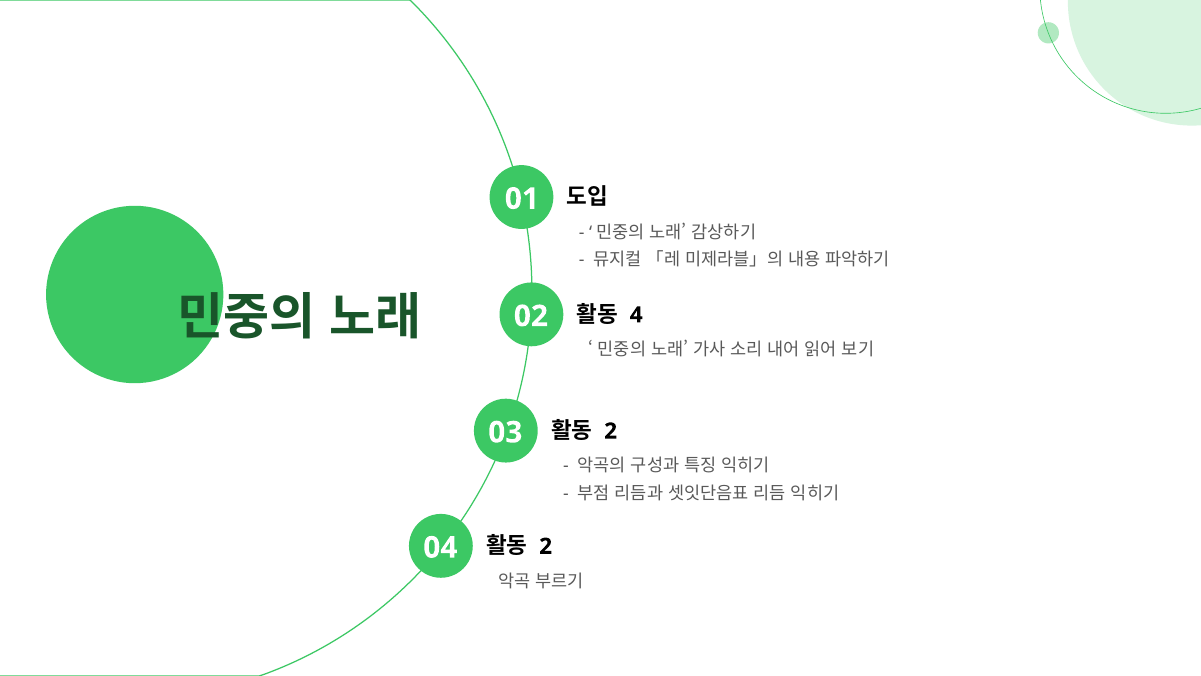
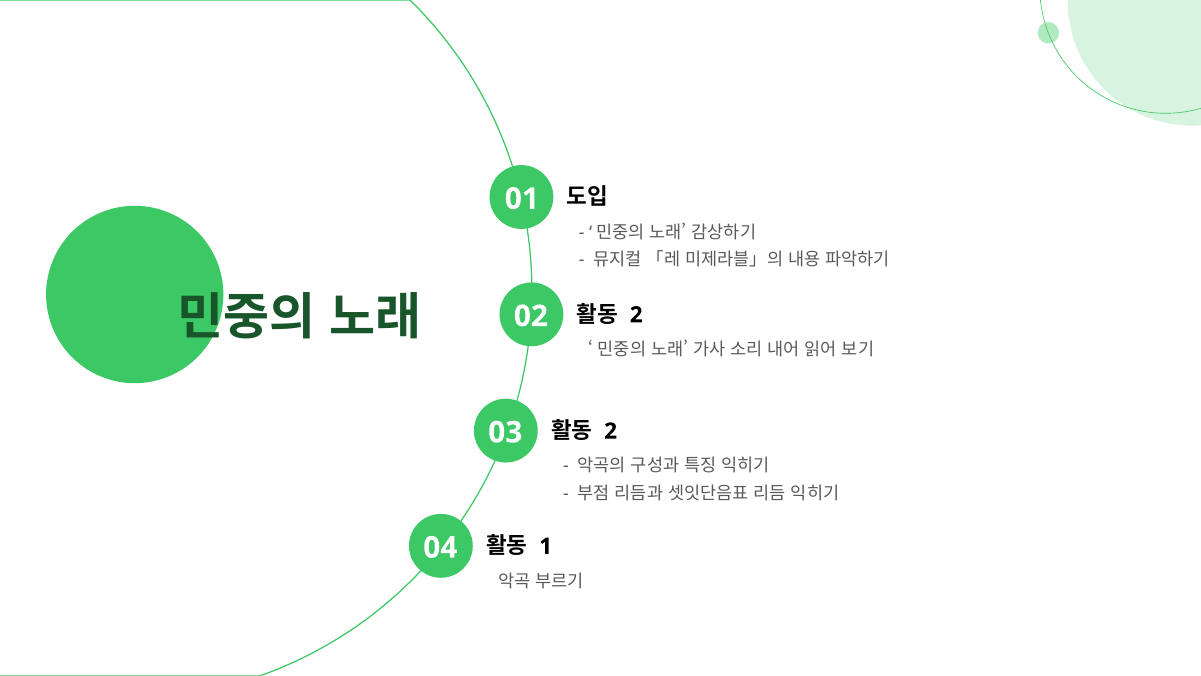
4: 4 -> 2 (636, 315)
2: 2 -> 1 (546, 546)
